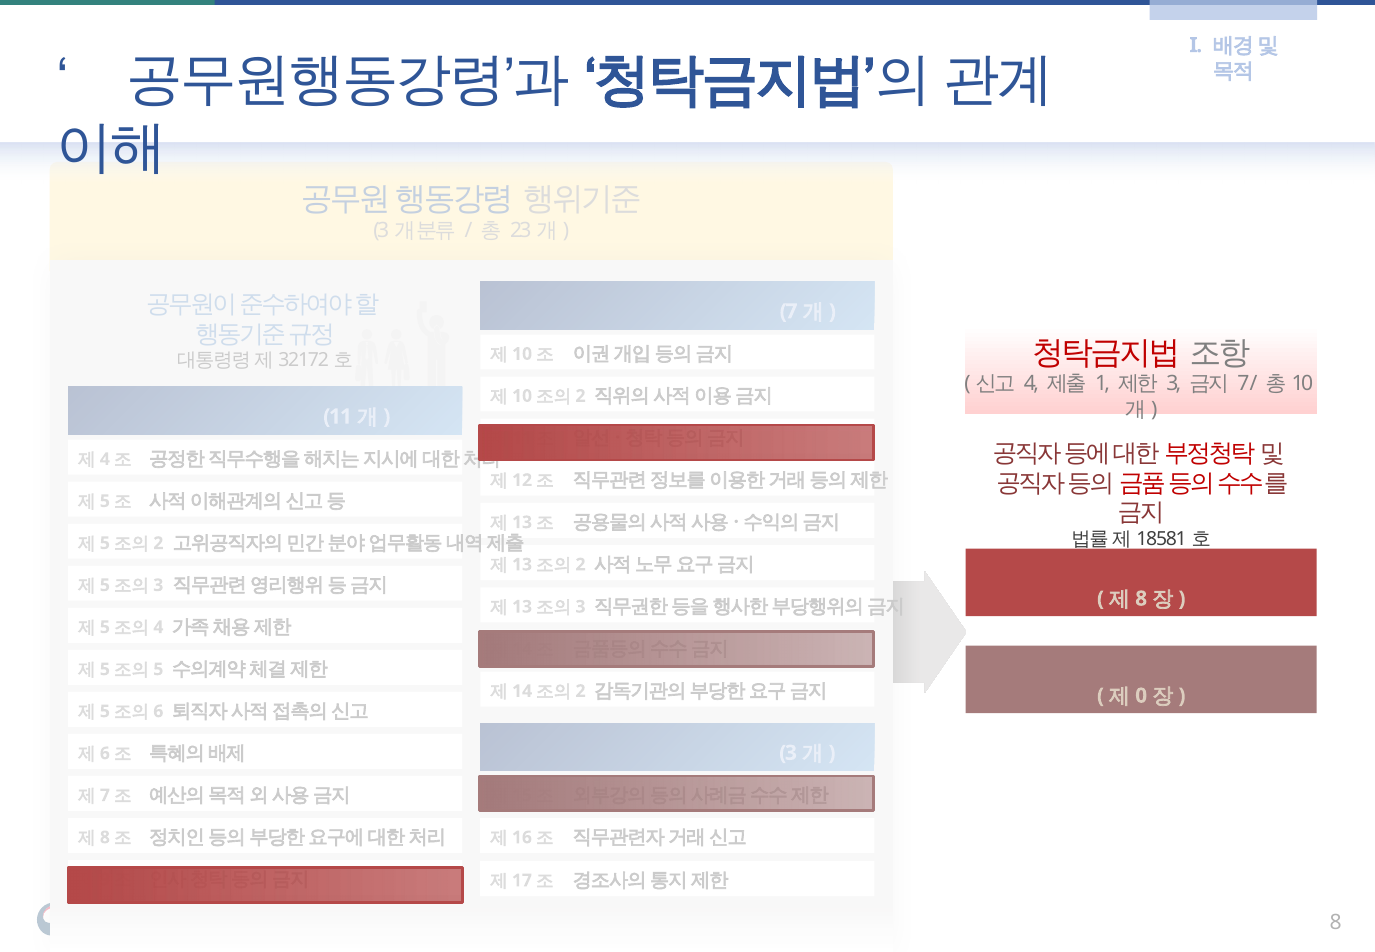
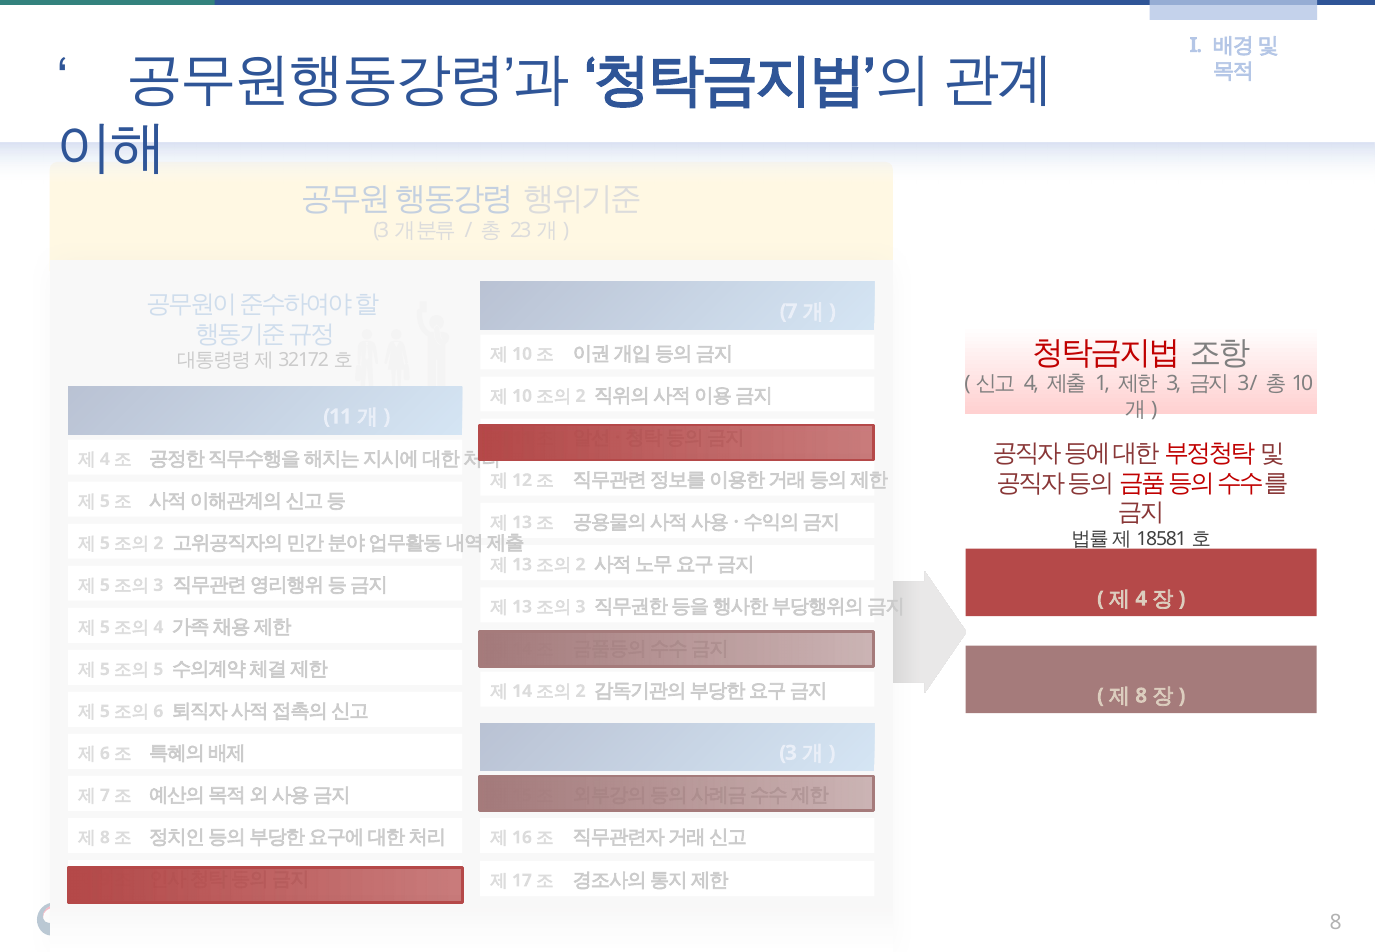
7: 7 -> 3 (1244, 384)
8: 8 -> 4 (1141, 599)
0: 0 -> 8 (1141, 696)
